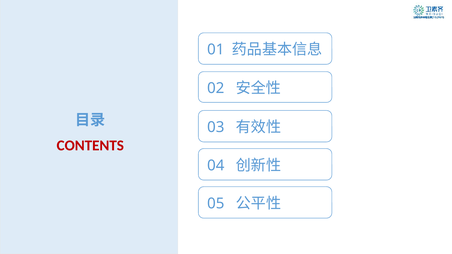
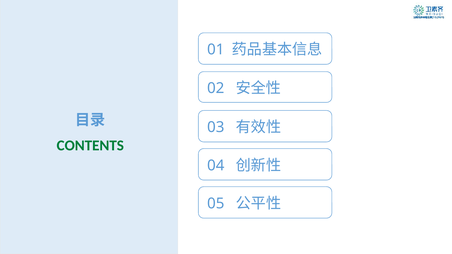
CONTENTS colour: red -> green (90, 146)
